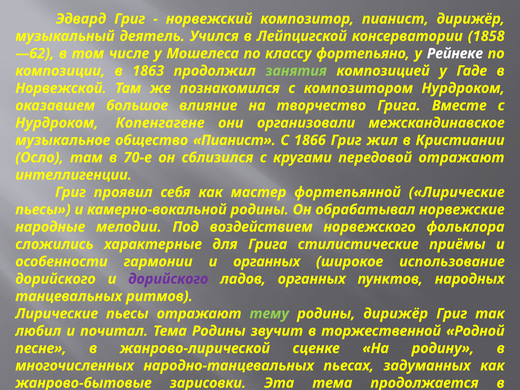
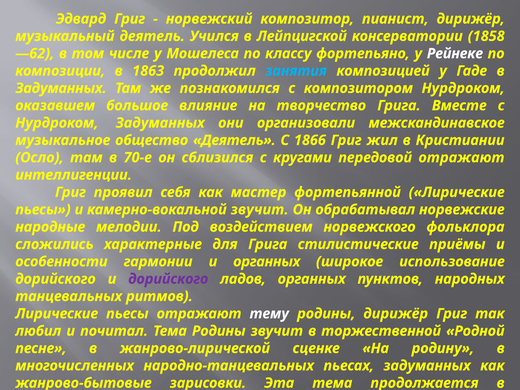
занятия colour: light green -> light blue (296, 71)
Норвежской: Норвежской -> Задуманных (61, 88)
Нурдроком Копенгагене: Копенгагене -> Задуманных (160, 123)
общество Пианист: Пианист -> Деятель (234, 140)
камерно-вокальной родины: родины -> звучит (260, 210)
тему colour: light green -> white (269, 314)
